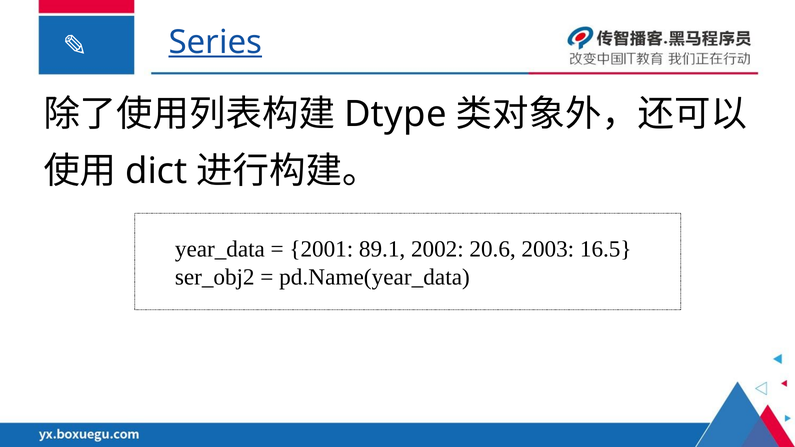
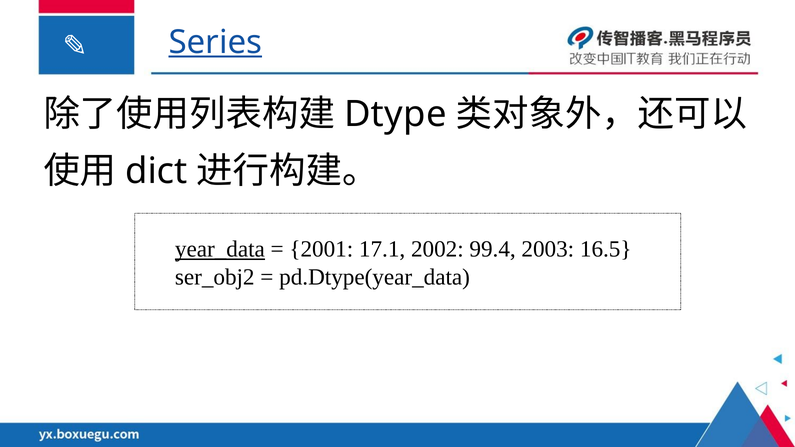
year_data underline: none -> present (220, 249)
89.1: 89.1 -> 17.1 (382, 249)
20.6: 20.6 -> 99.4 (493, 249)
pd.Name(year_data: pd.Name(year_data -> pd.Dtype(year_data (375, 277)
